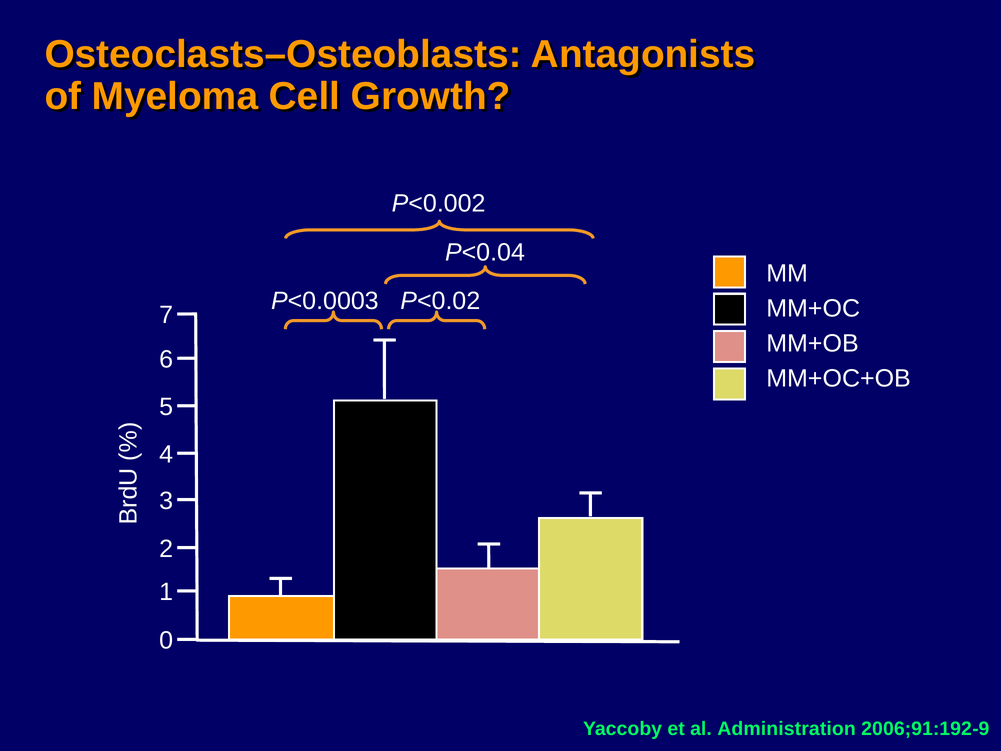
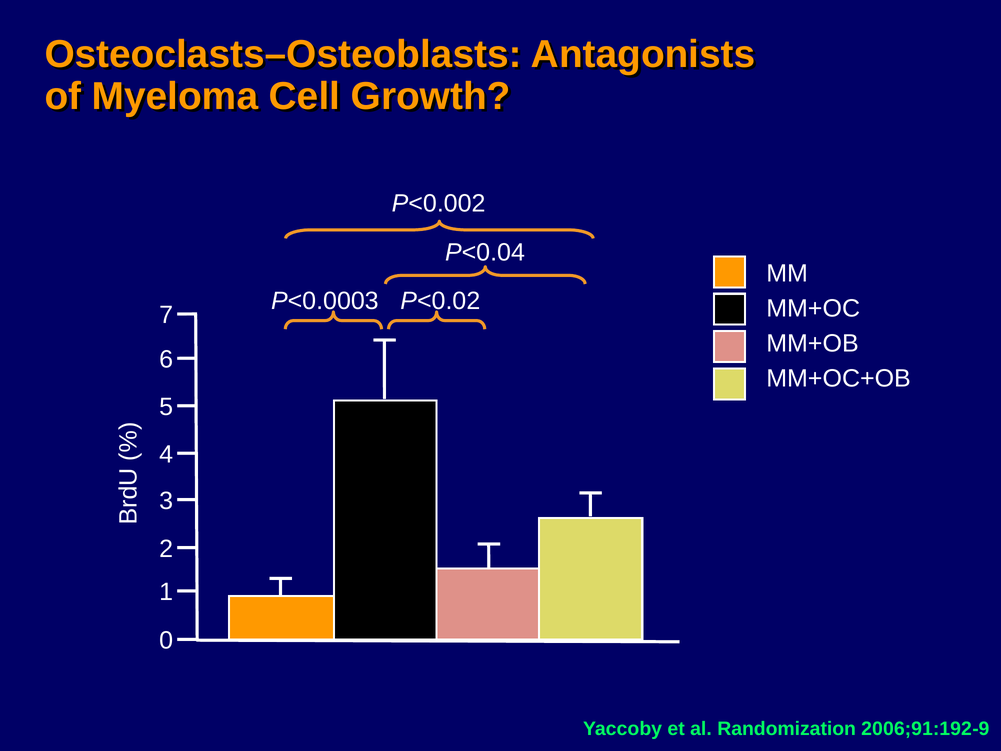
Administration: Administration -> Randomization (787, 729)
